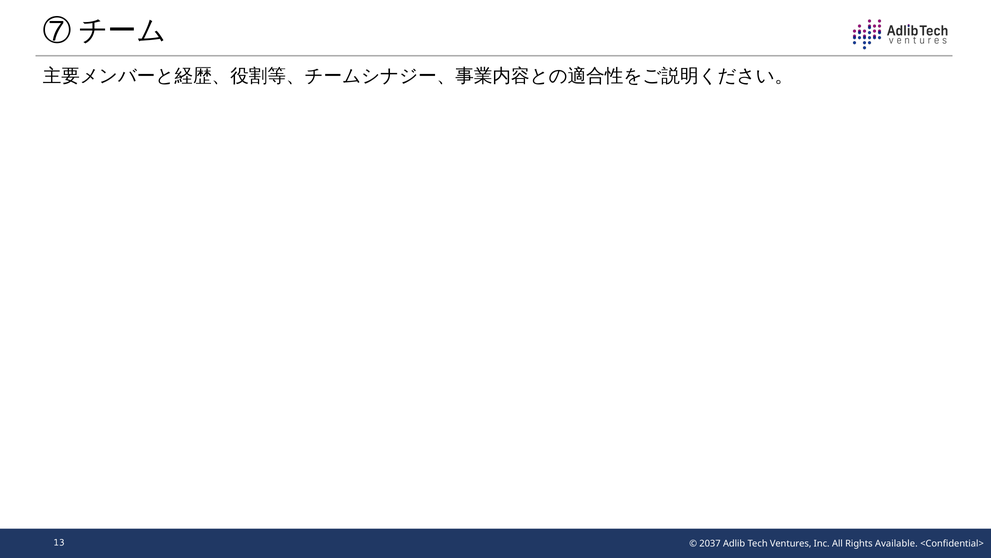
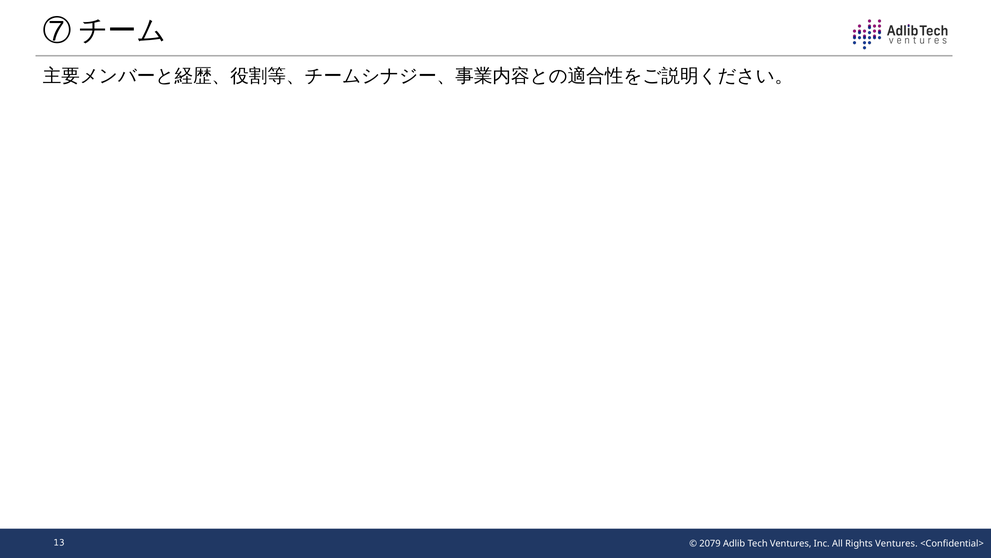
2037: 2037 -> 2079 (710, 543)
Rights Available: Available -> Ventures (896, 543)
